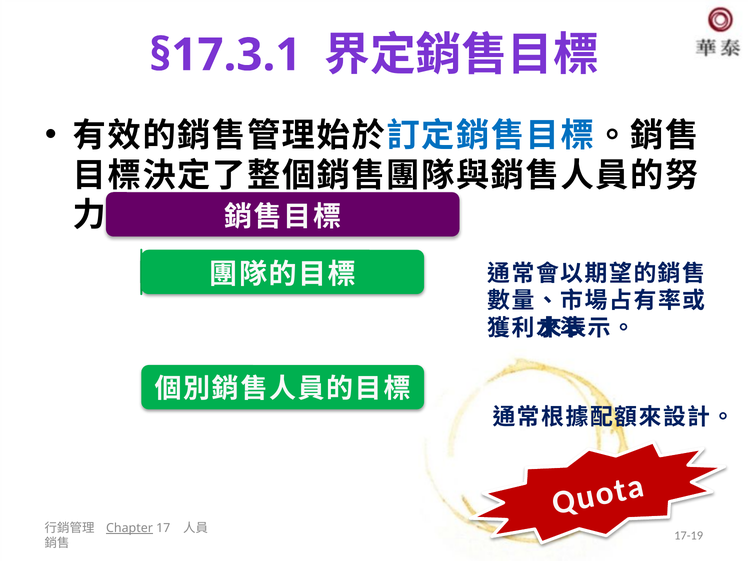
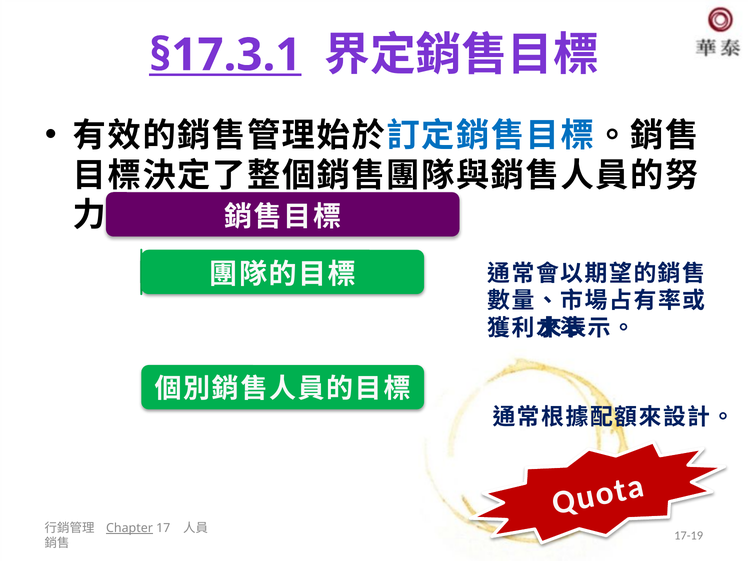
§17.3.1 underline: none -> present (225, 55)
